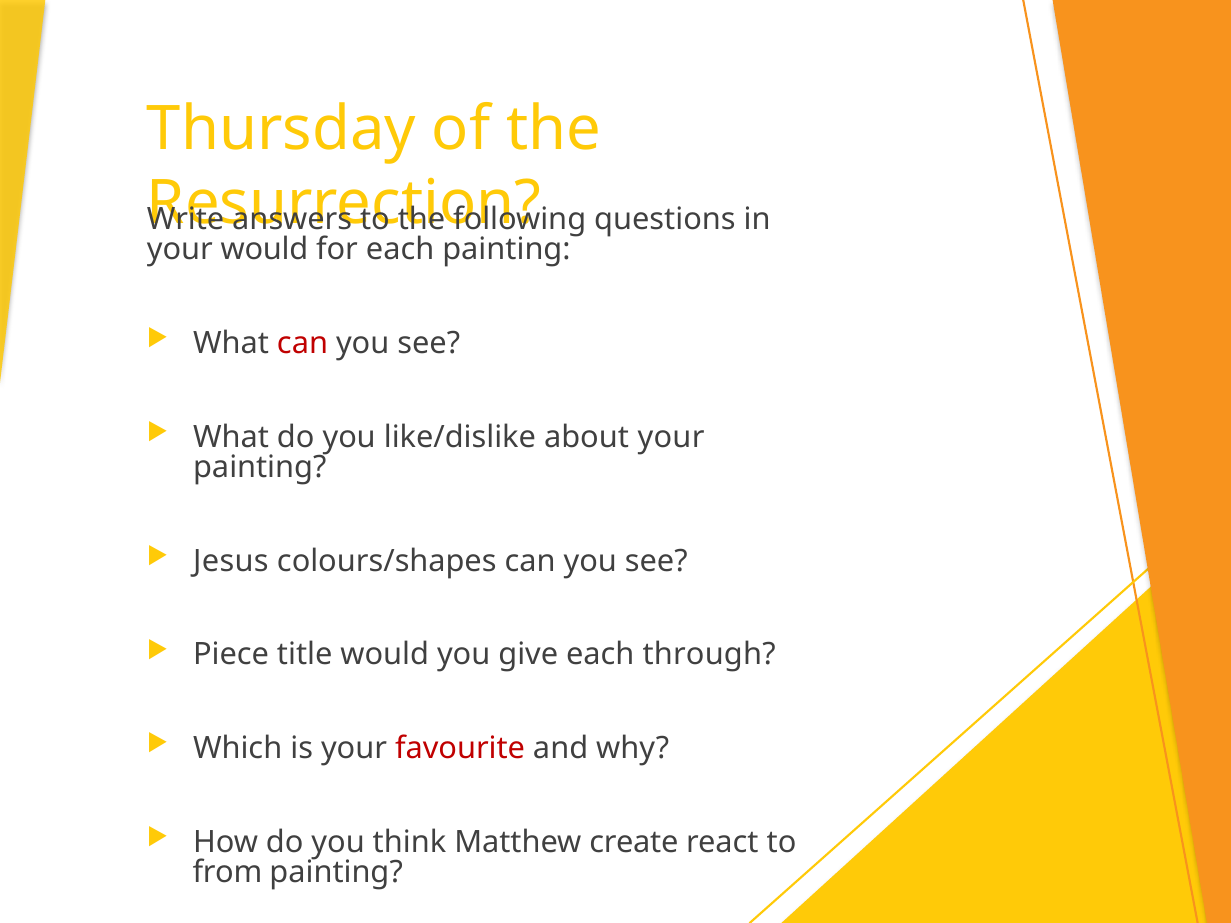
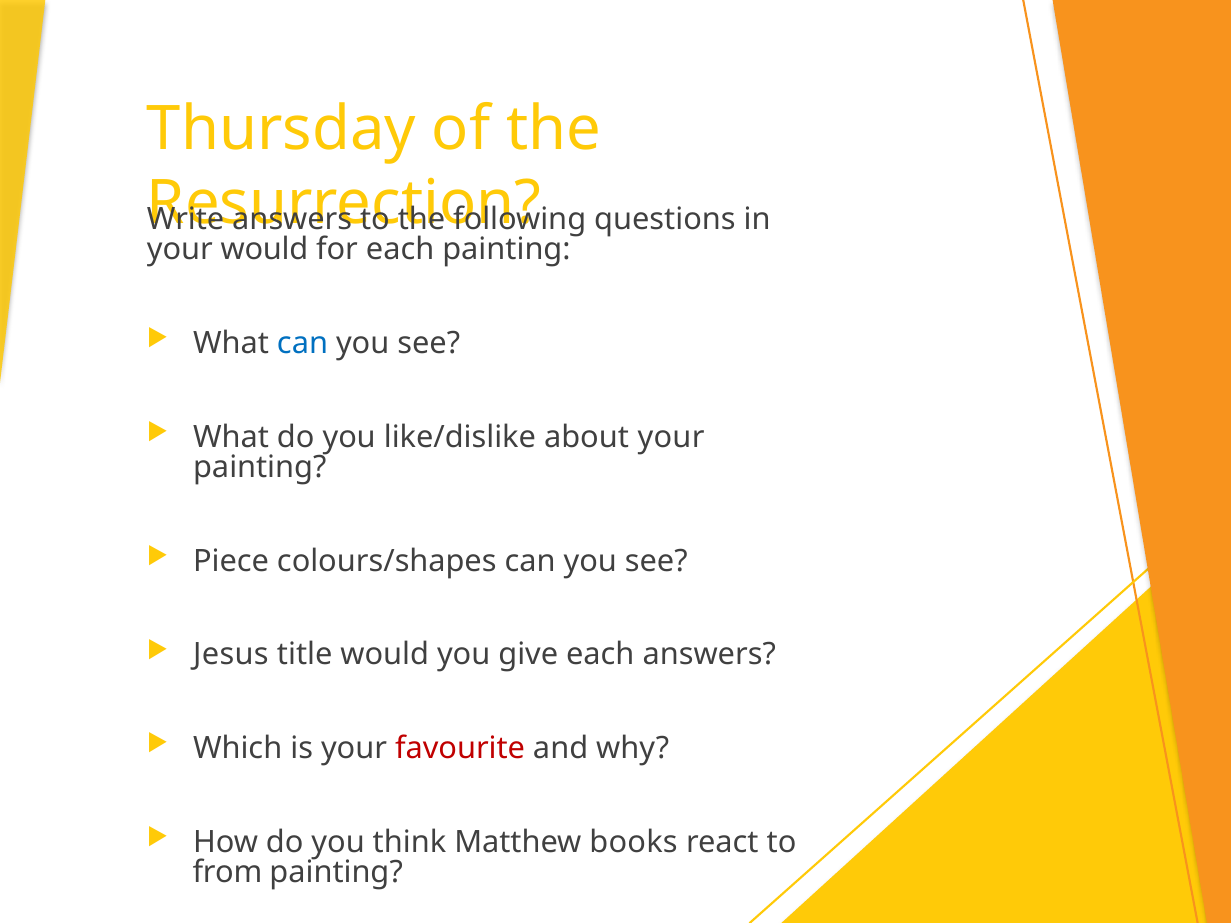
can colour: red -> blue (303, 344)
Jesus: Jesus -> Piece (231, 561)
Piece: Piece -> Jesus (231, 655)
each through: through -> answers (709, 655)
create: create -> books (634, 843)
